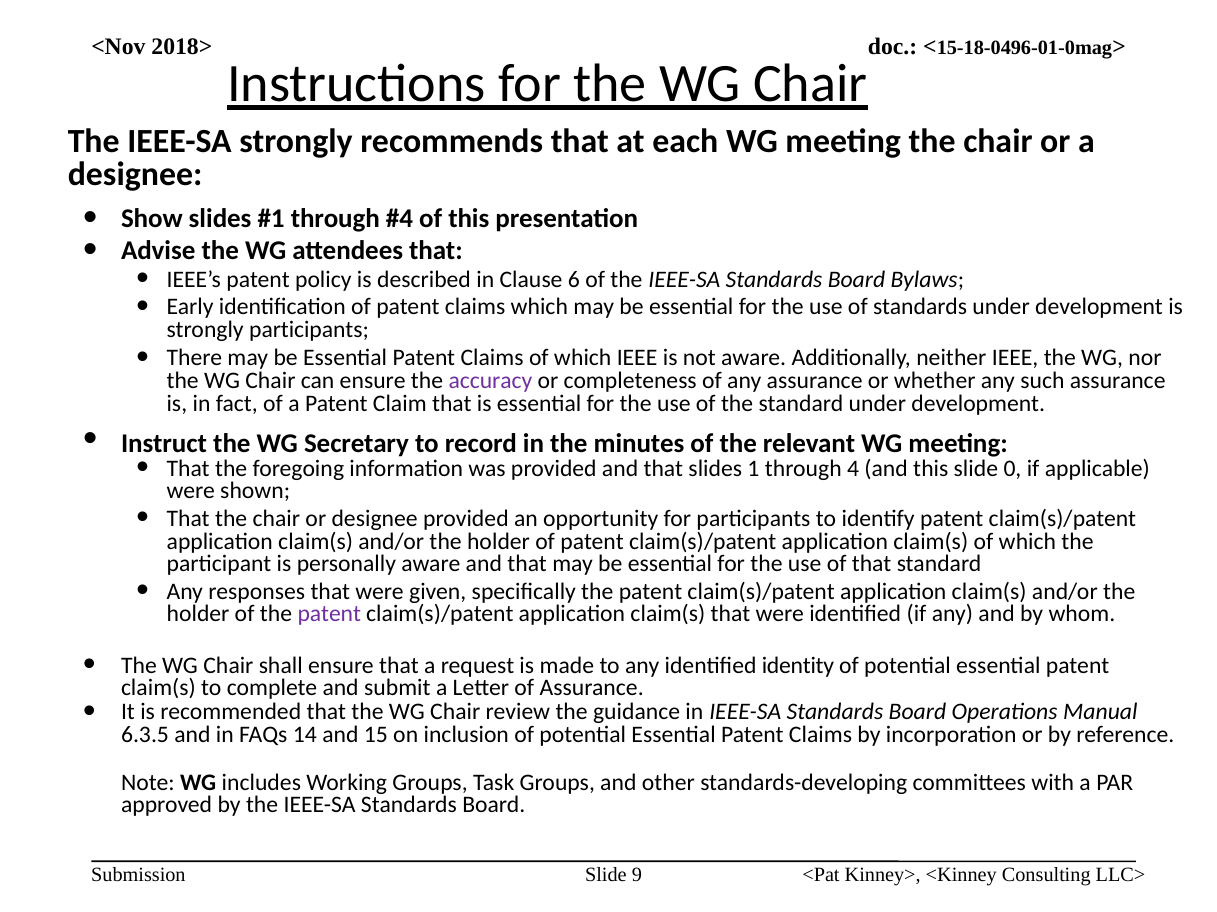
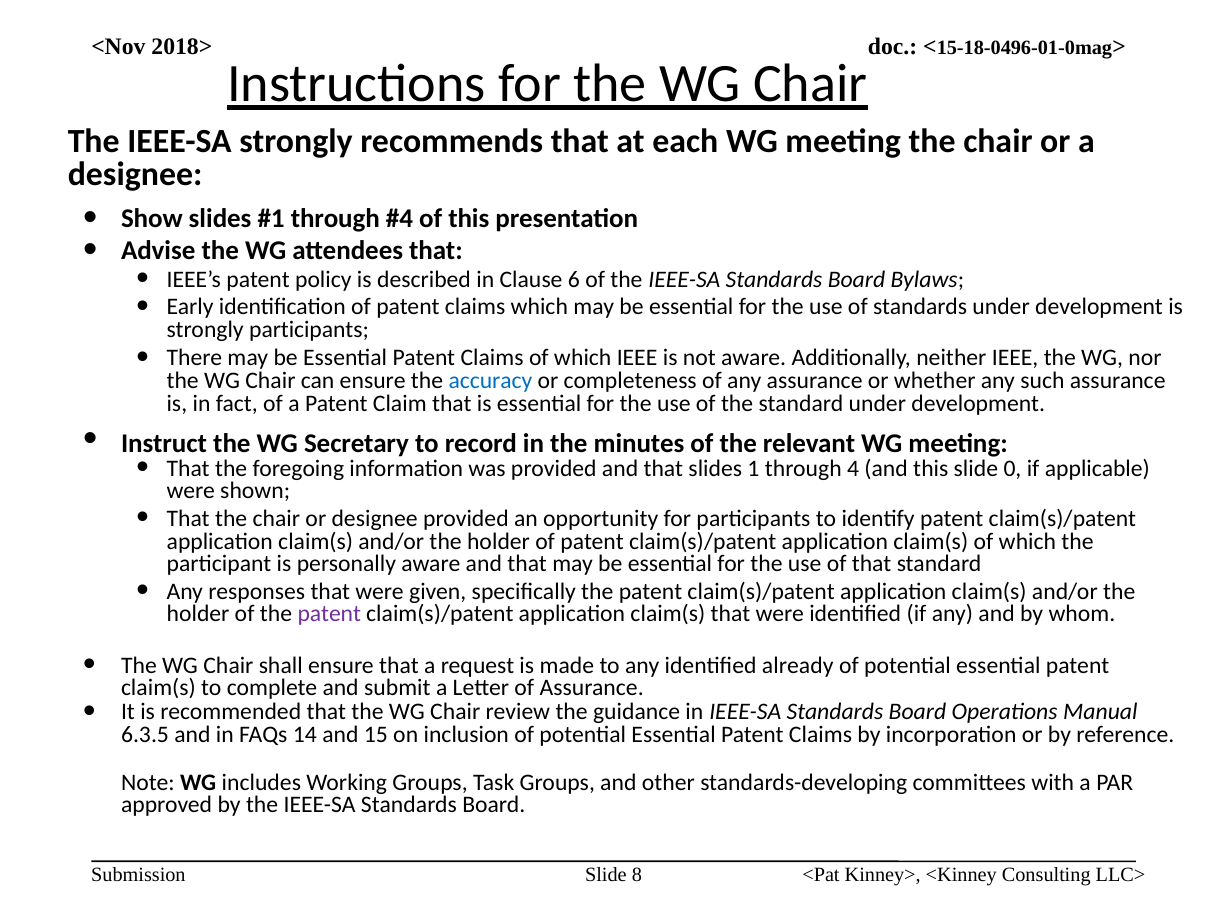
accuracy colour: purple -> blue (490, 381)
identity: identity -> already (798, 666)
9: 9 -> 8 (637, 875)
